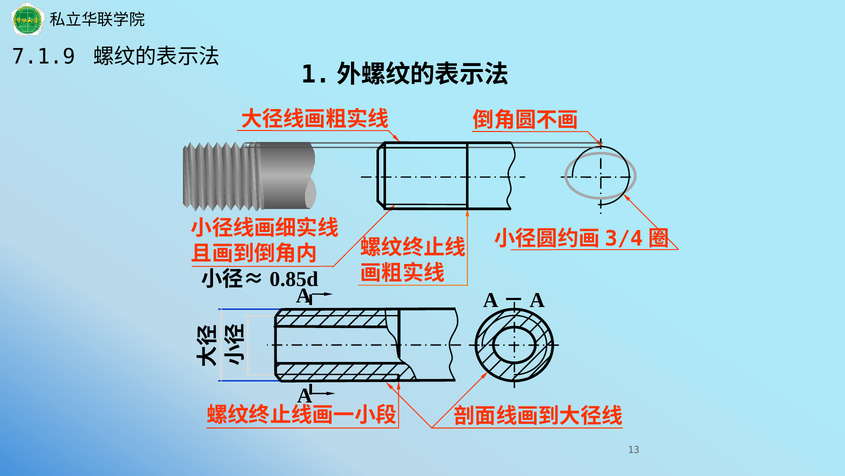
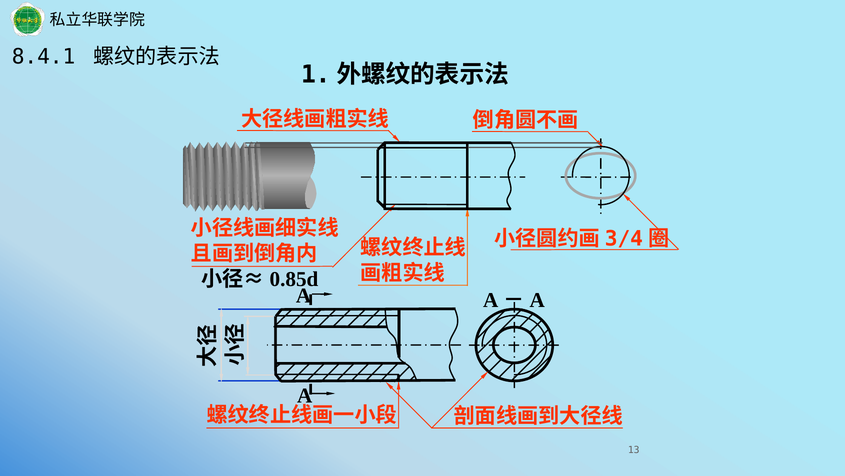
7.1.9: 7.1.9 -> 8.4.1 (44, 57)
